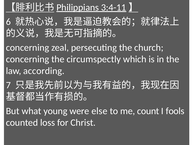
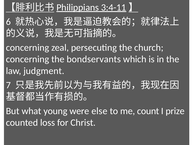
circumspectly: circumspectly -> bondservants (94, 59)
according: according -> judgment (44, 71)
fools: fools -> prize (175, 111)
